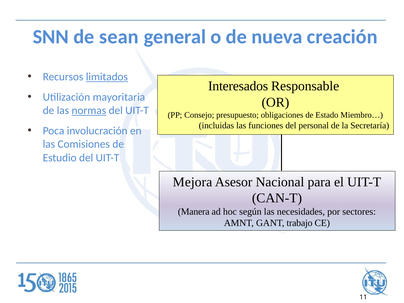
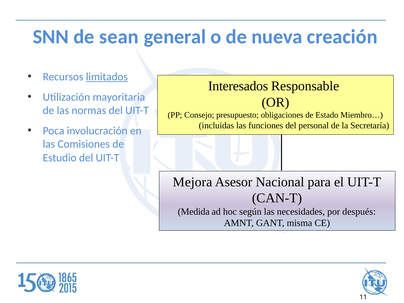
normas underline: present -> none (89, 111)
Manera: Manera -> Medida (194, 212)
sectores: sectores -> después (359, 212)
trabajo: trabajo -> misma (299, 223)
